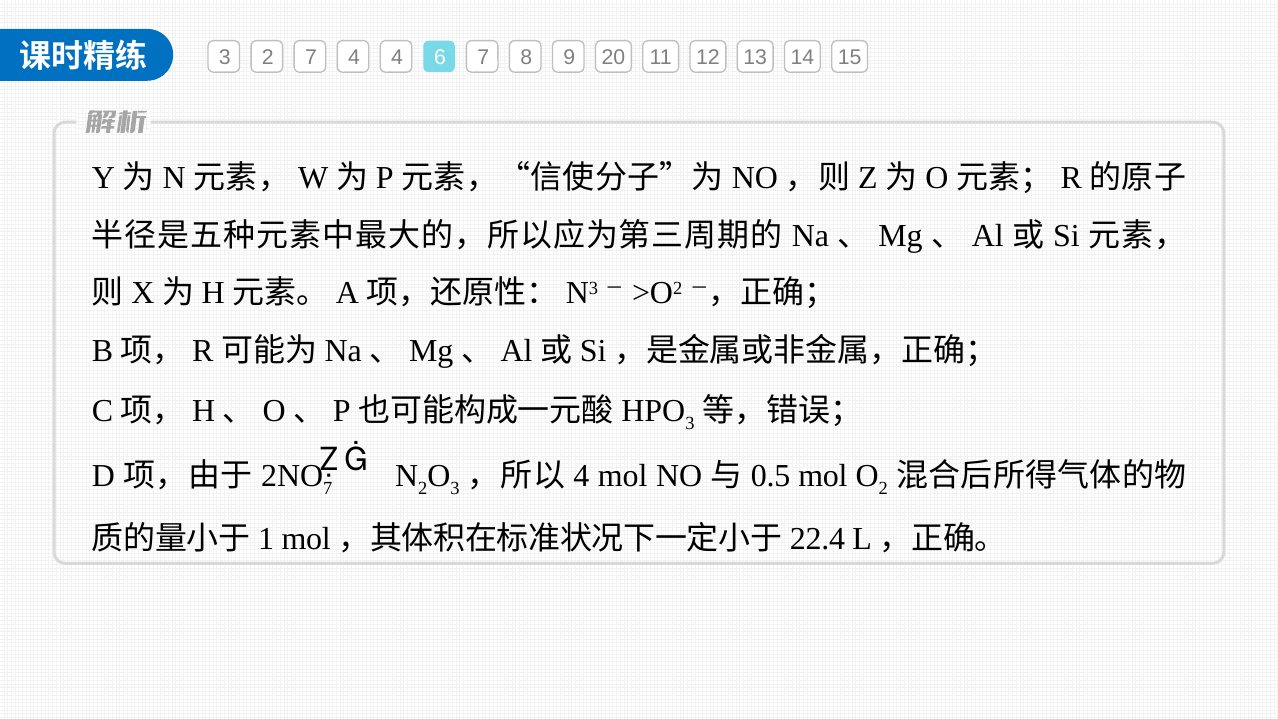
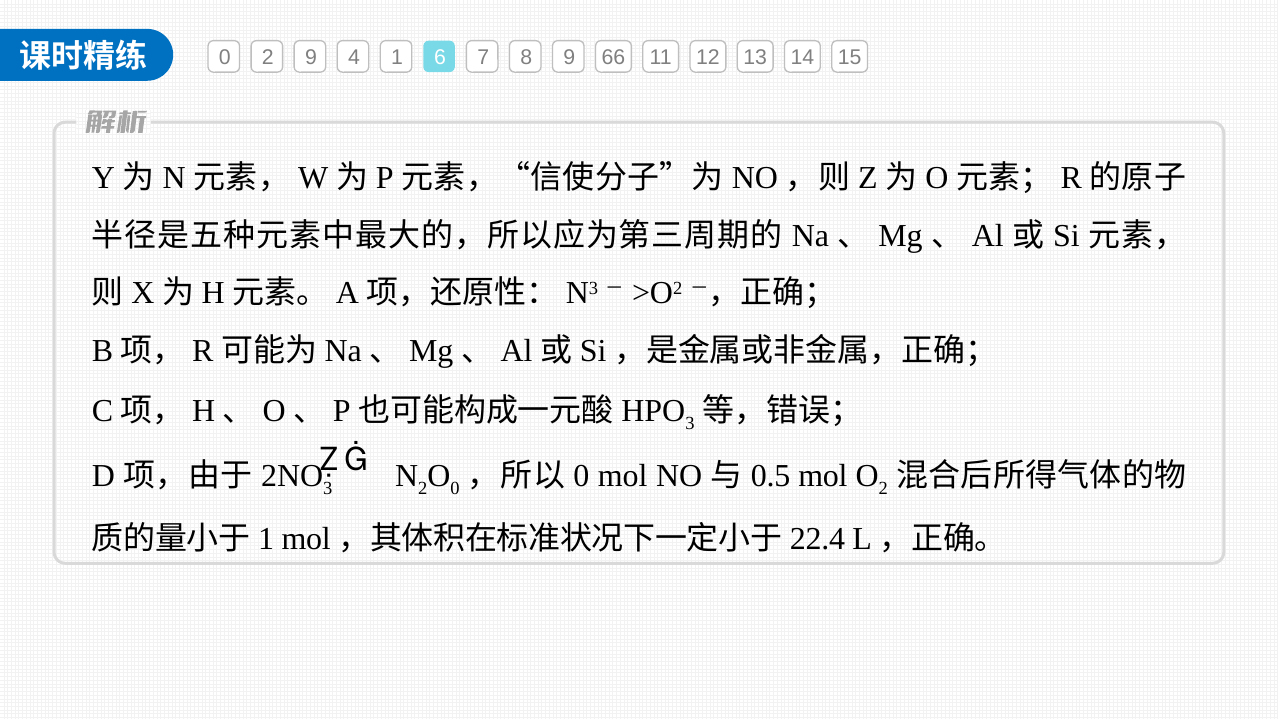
3: 3 -> 0 (225, 58)
2 7: 7 -> 9 (311, 58)
4 4: 4 -> 1 (397, 58)
20: 20 -> 66 (613, 58)
7: 7 -> 3 (328, 489)
3: 3 -> 0 (455, 489)
4: 4 -> 0 (581, 476)
